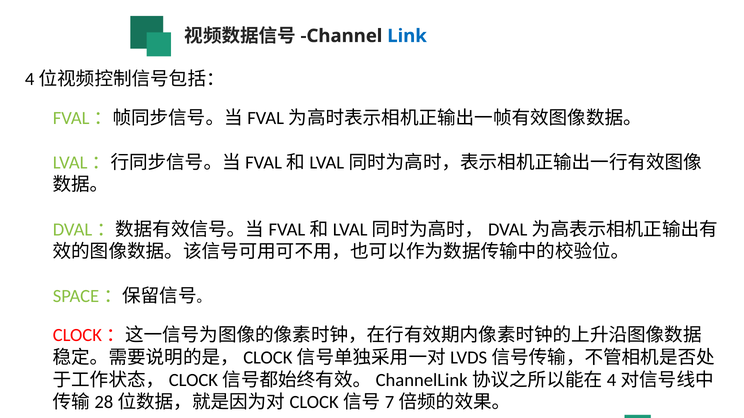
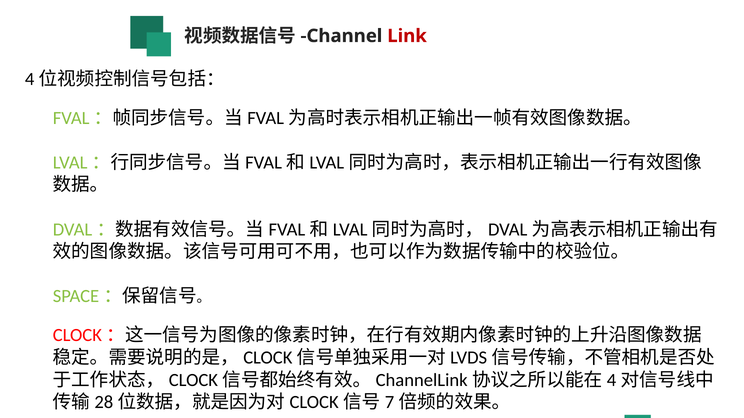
Link colour: blue -> red (407, 36)
